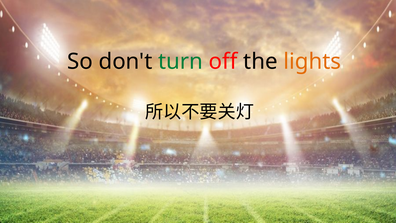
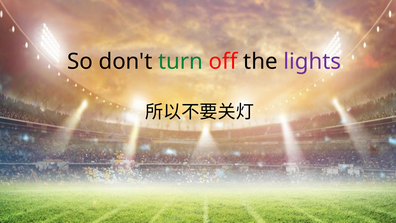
lights colour: orange -> purple (312, 61)
